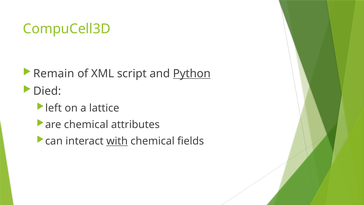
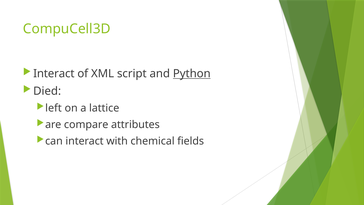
Remain: Remain -> Interact (54, 73)
are chemical: chemical -> compare (86, 124)
with underline: present -> none (117, 141)
